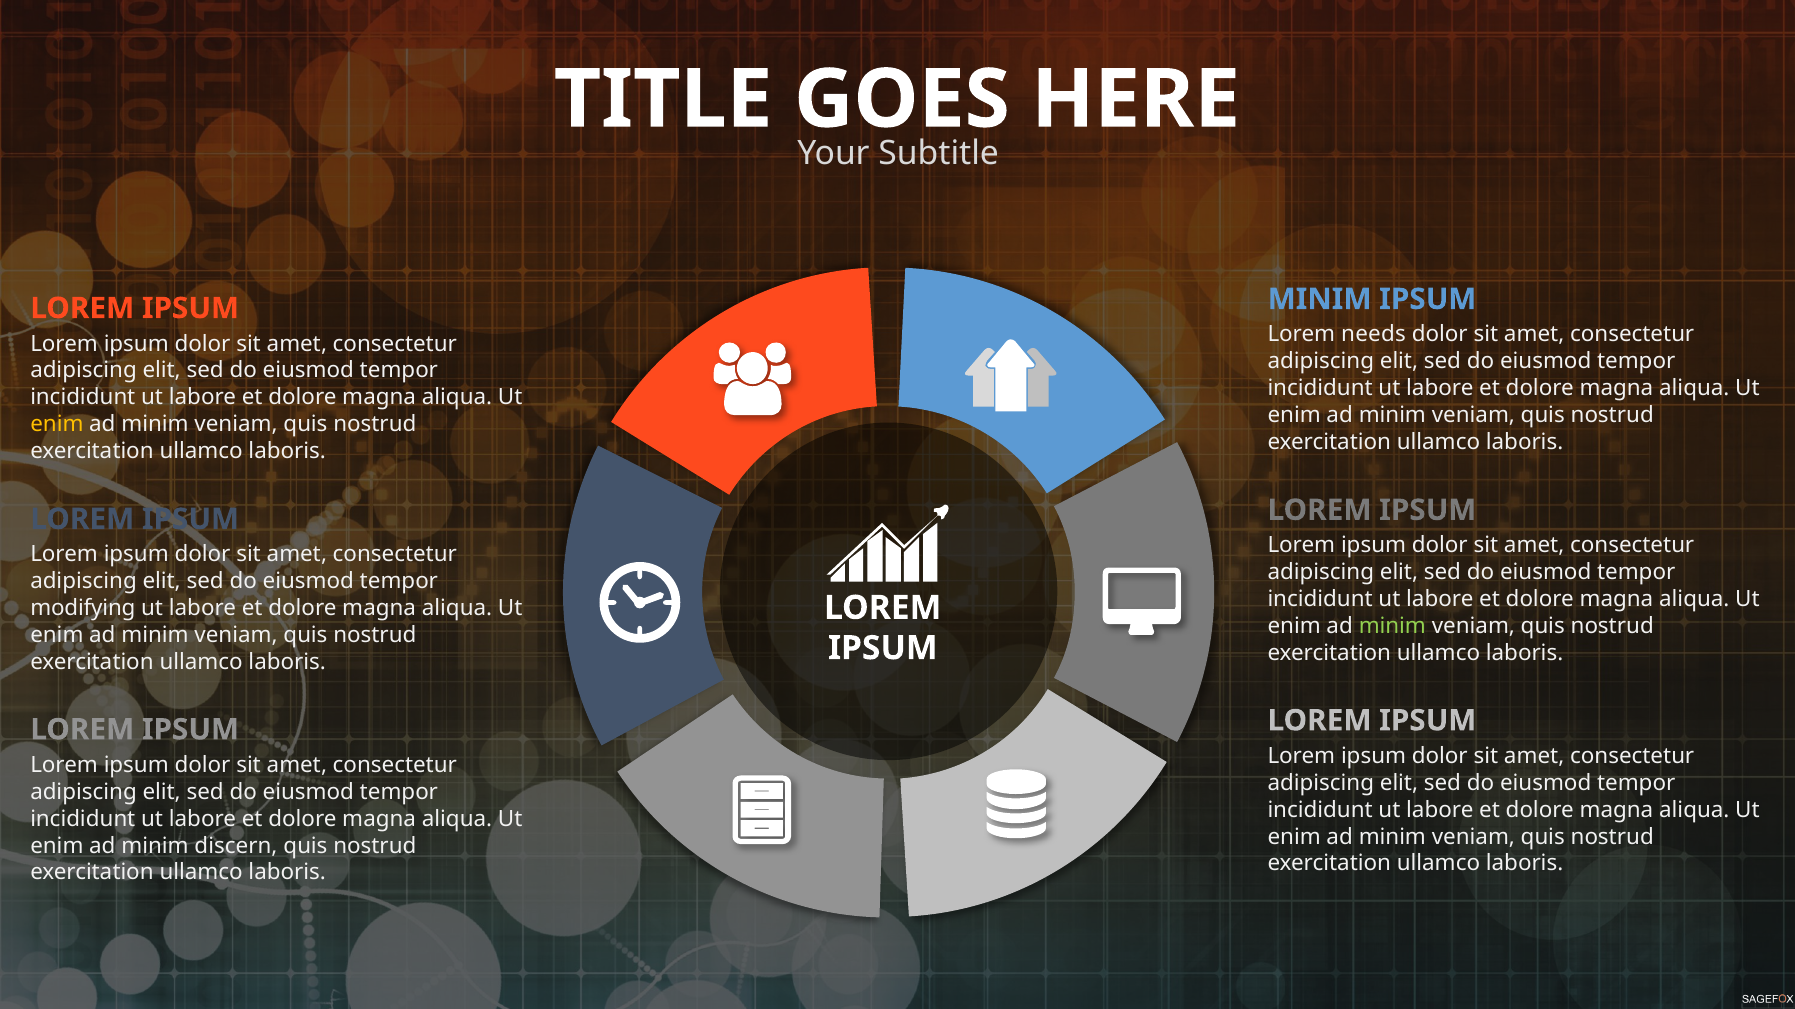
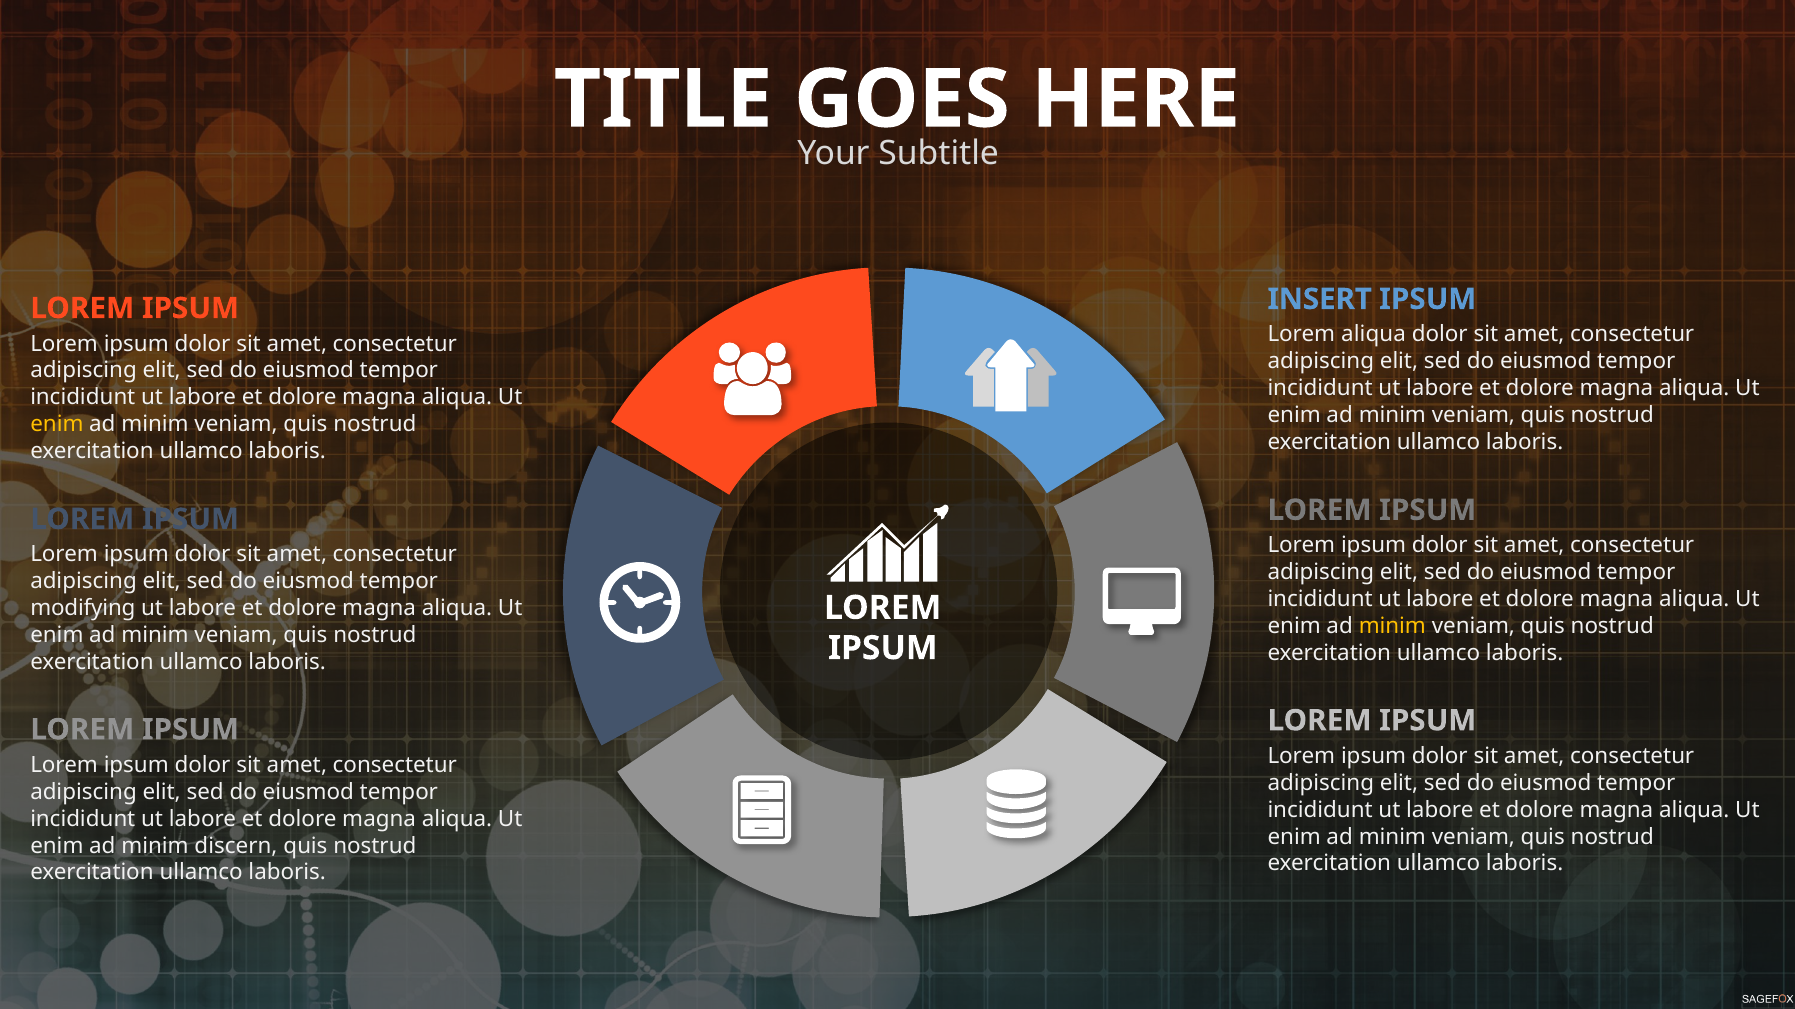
MINIM: MINIM -> INSERT (1320, 299)
Lorem needs: needs -> aliqua (1374, 335)
minim colour: light green -> yellow (1392, 627)
